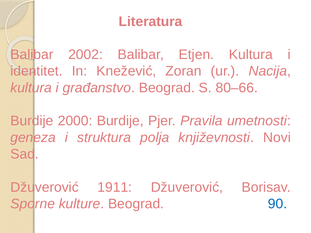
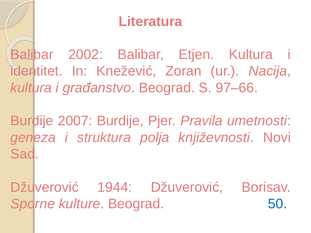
80–66: 80–66 -> 97–66 (237, 88)
2000: 2000 -> 2007 (75, 121)
1911: 1911 -> 1944 (115, 187)
90: 90 -> 50 (278, 204)
